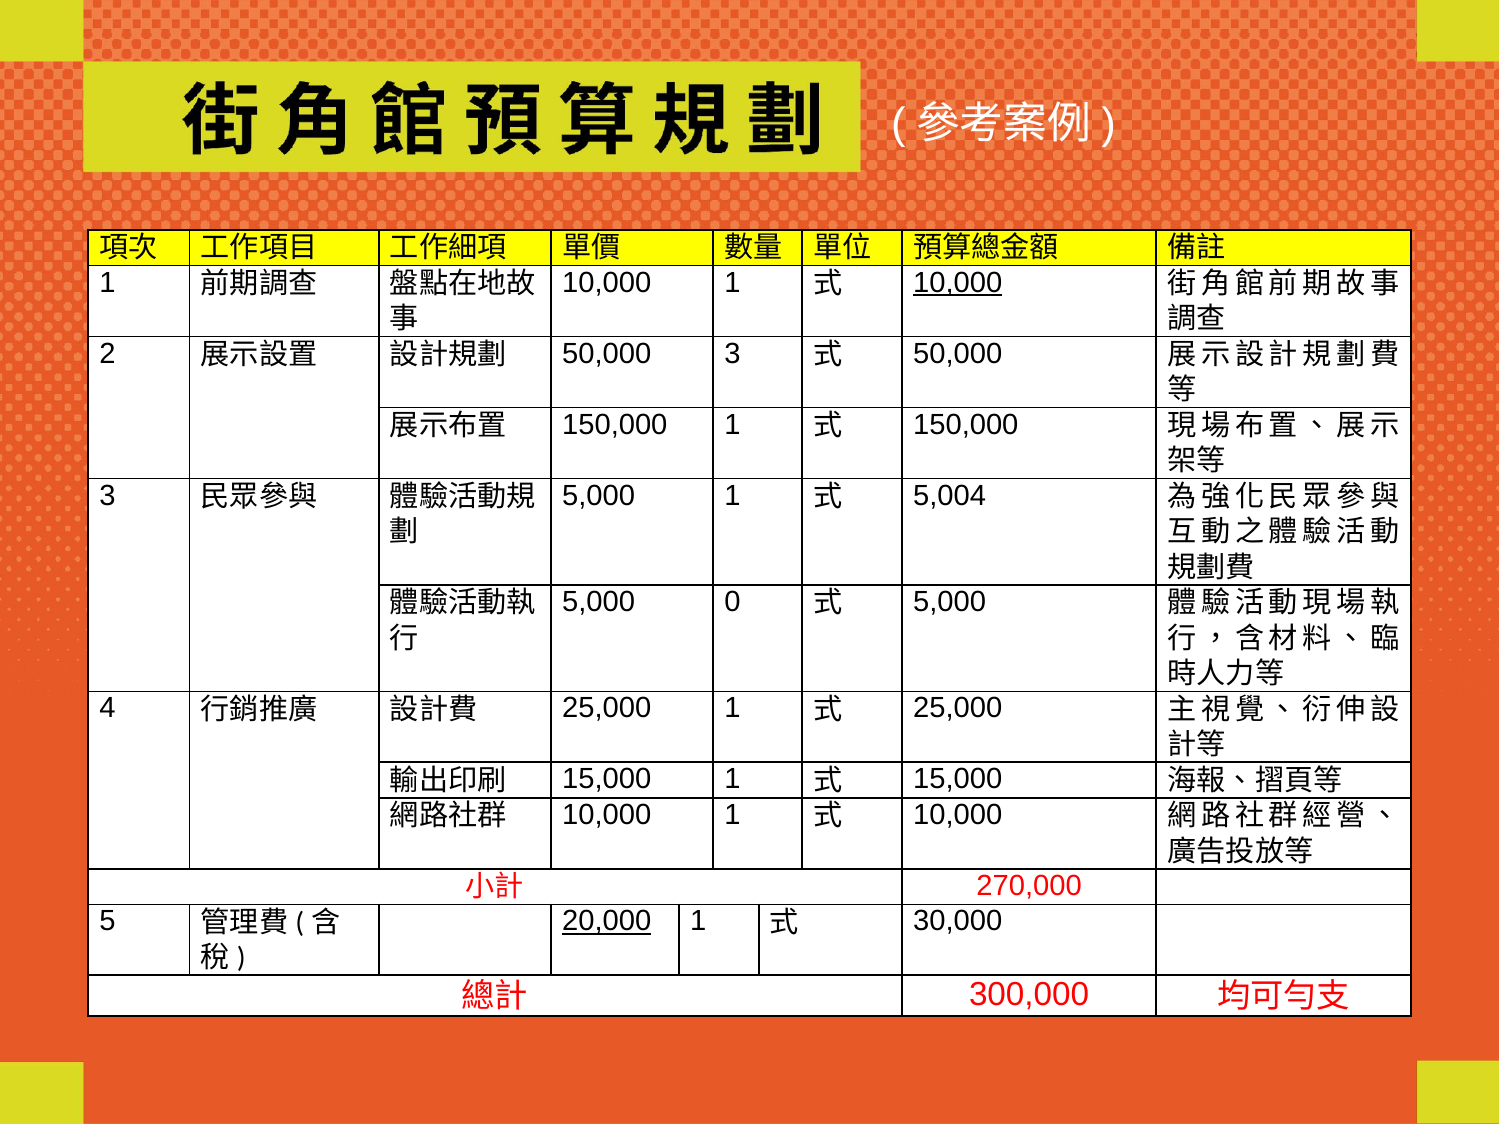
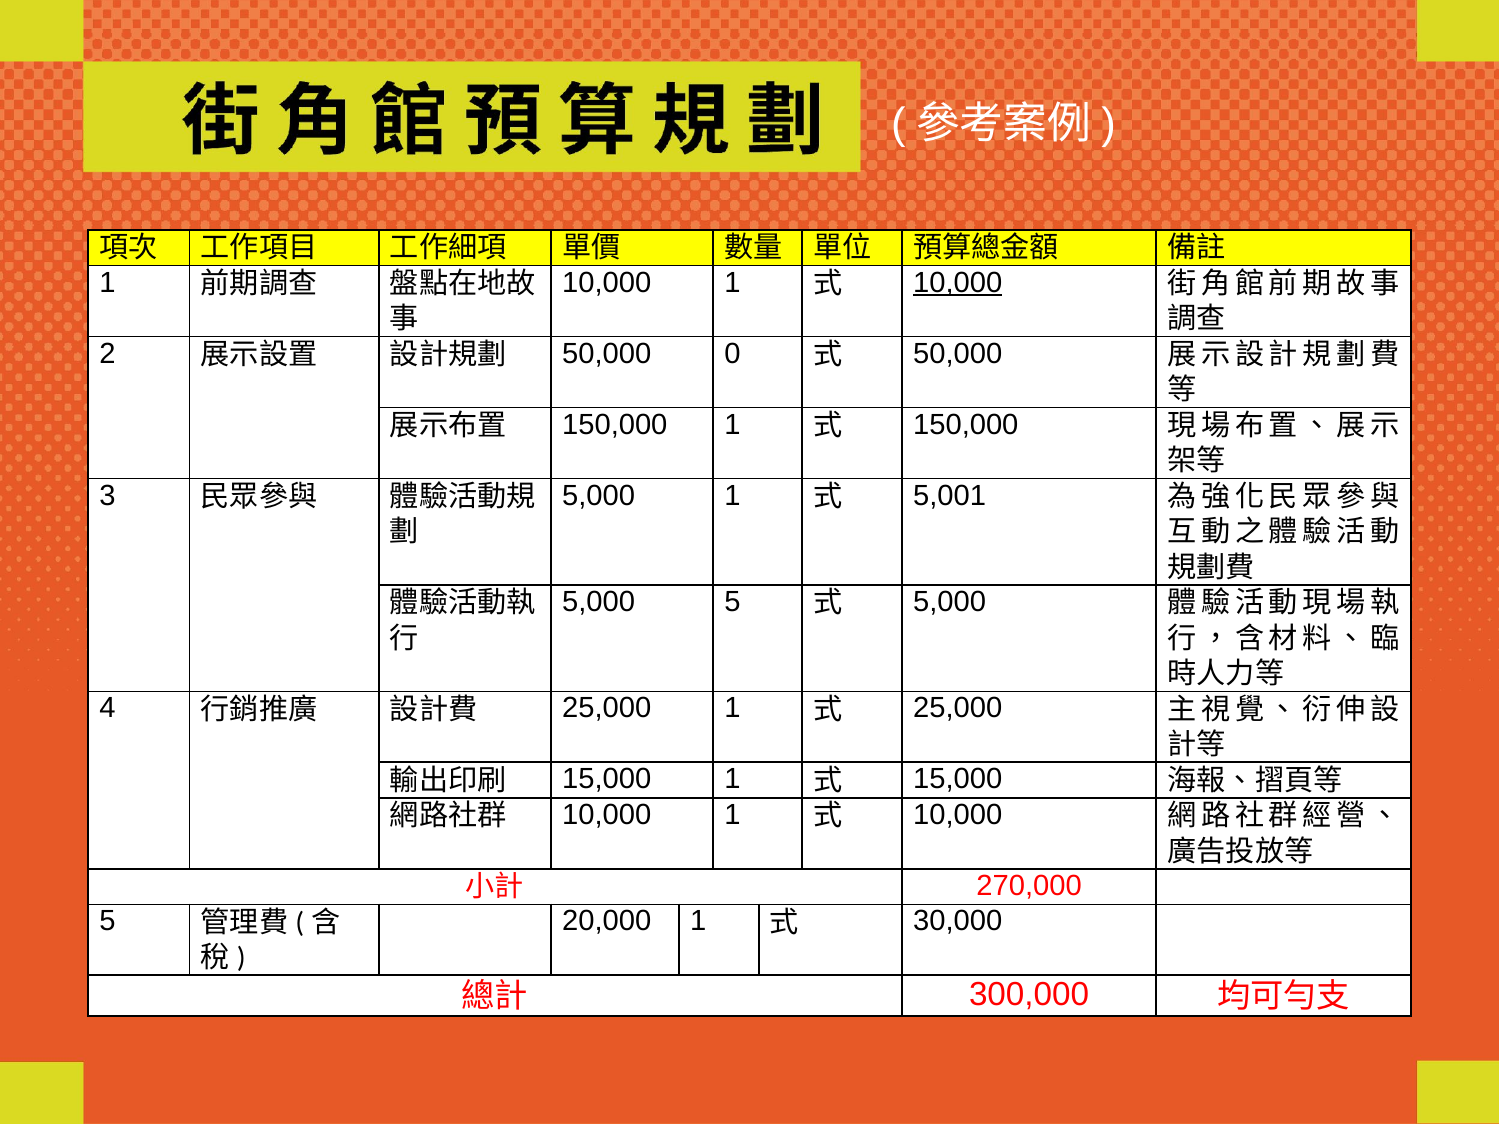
50,000 3: 3 -> 0 (732, 354)
5,004: 5,004 -> 5,001 (950, 495)
5,000 0: 0 -> 5 (732, 602)
20,000 underline: present -> none (607, 921)
